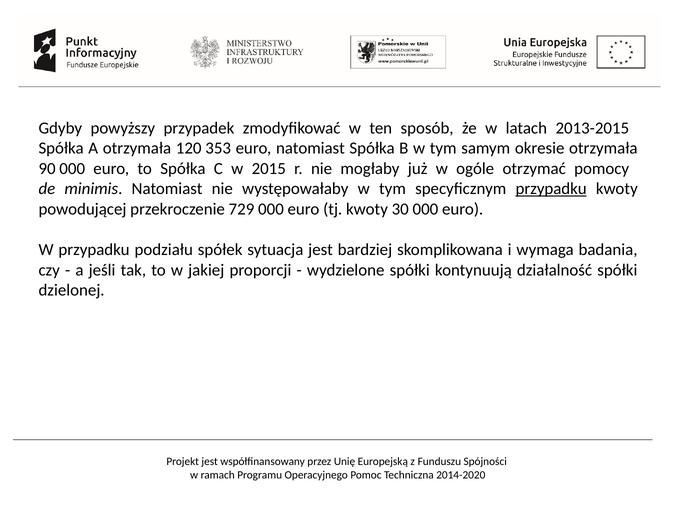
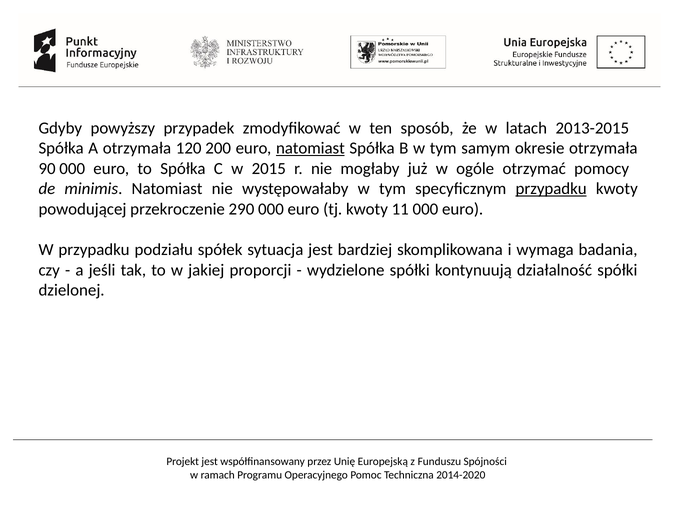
353: 353 -> 200 (218, 148)
natomiast underline: none -> present (310, 148)
729: 729 -> 290 (241, 209)
30: 30 -> 11 (400, 209)
